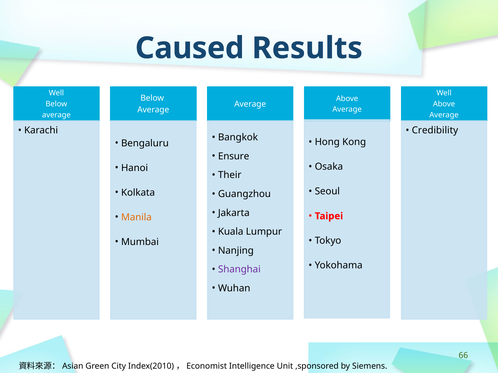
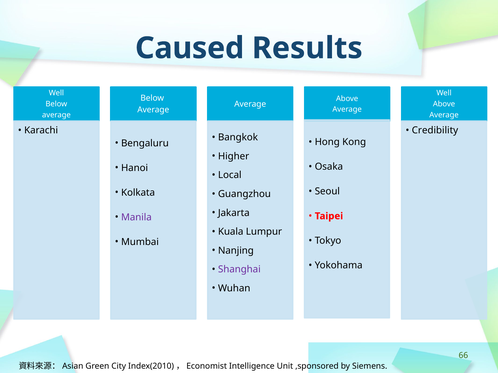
Ensure: Ensure -> Higher (234, 156)
Their: Their -> Local (230, 175)
Manila colour: orange -> purple (136, 218)
